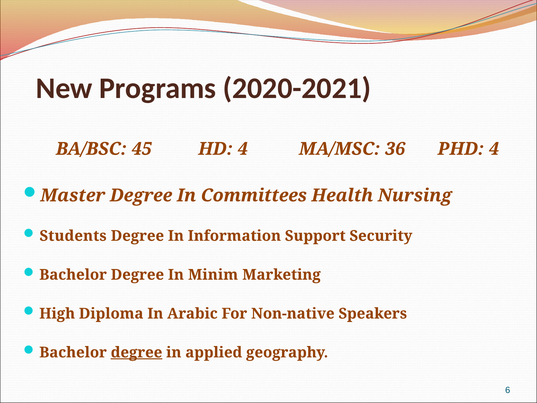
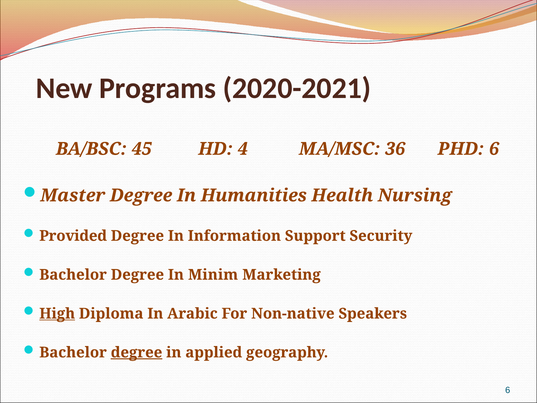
PHD 4: 4 -> 6 (494, 149)
Committees: Committees -> Humanities (254, 195)
Students: Students -> Provided (73, 236)
High underline: none -> present (57, 313)
